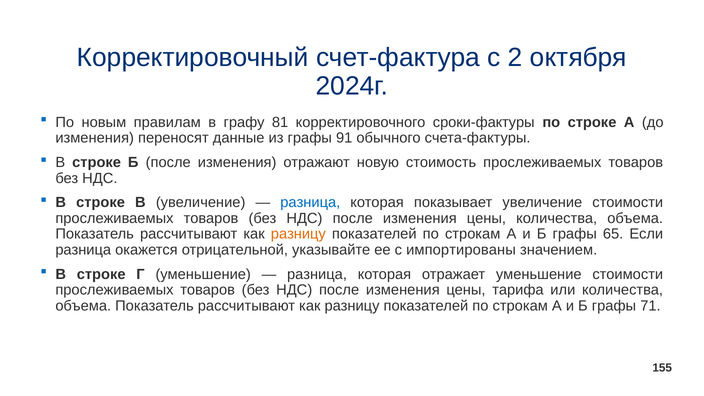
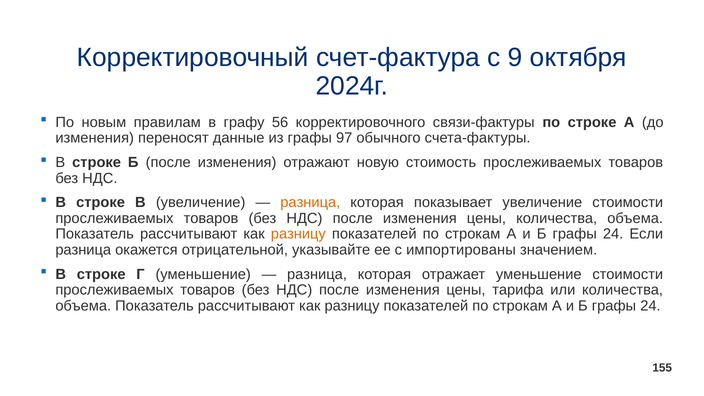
2: 2 -> 9 (515, 57)
81: 81 -> 56 (280, 122)
сроки-фактуры: сроки-фактуры -> связи-фактуры (484, 122)
91: 91 -> 97 (344, 138)
разница colour: blue -> orange (310, 202)
65: 65 -> 24 (613, 234)
71: 71 -> 24 (650, 306)
